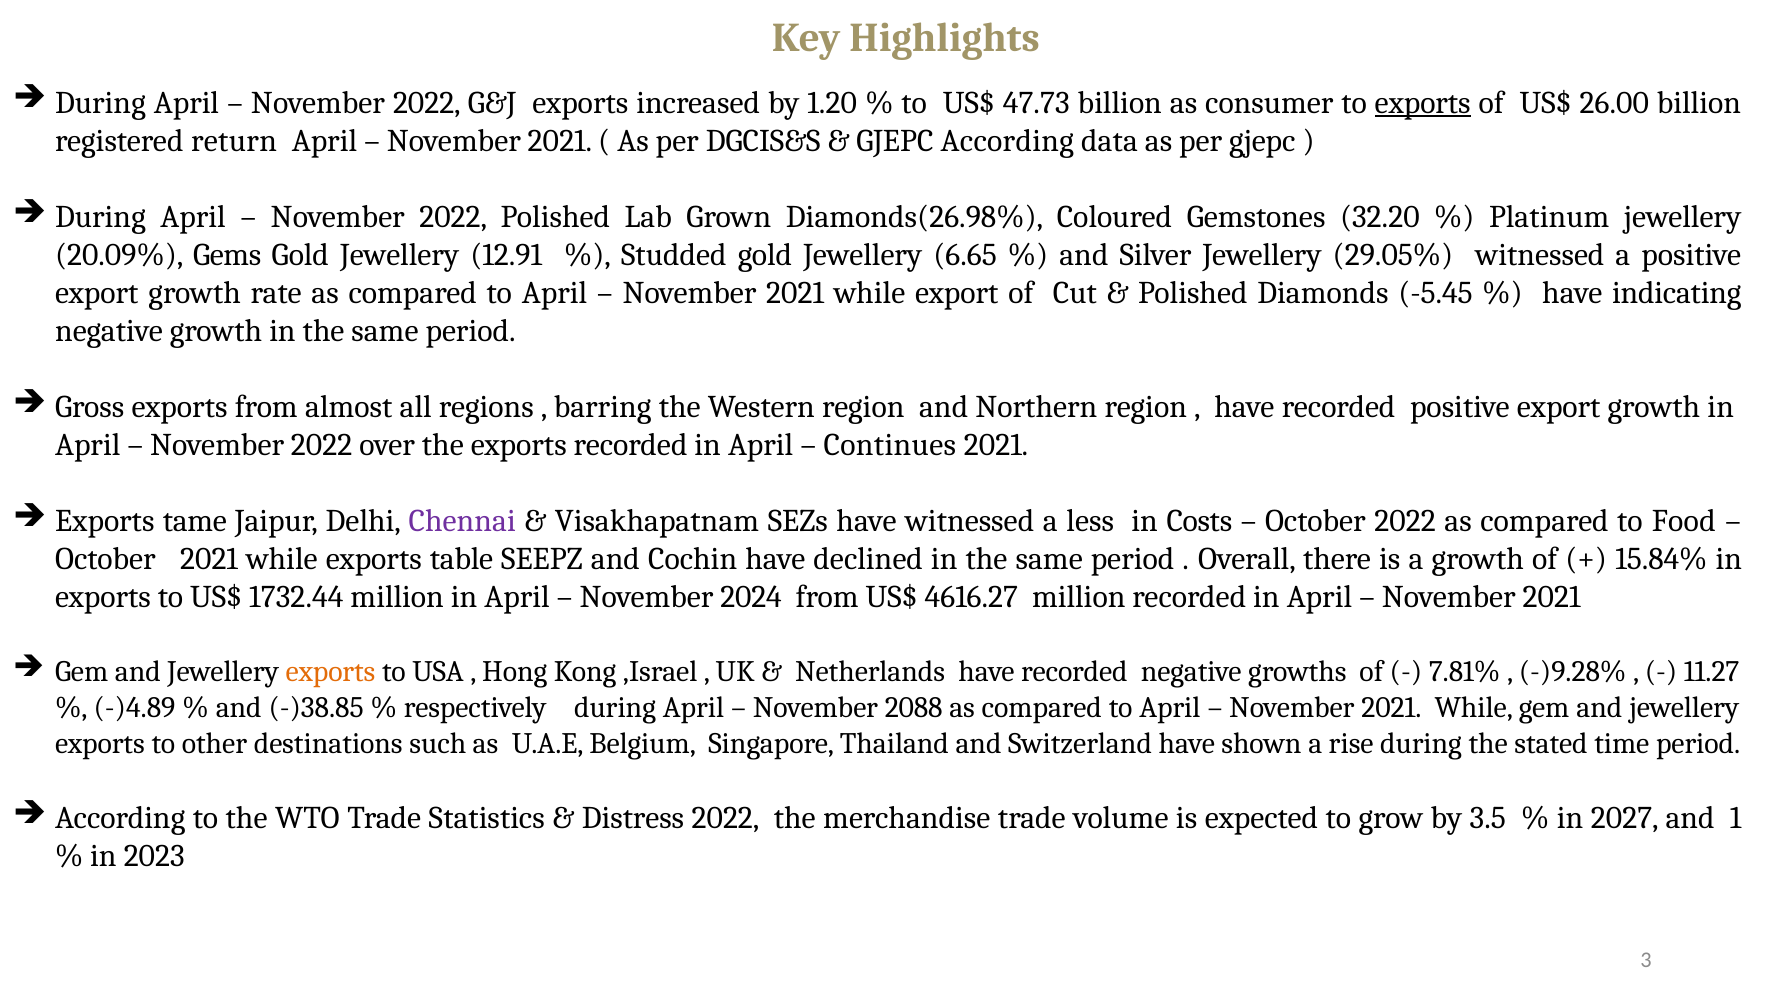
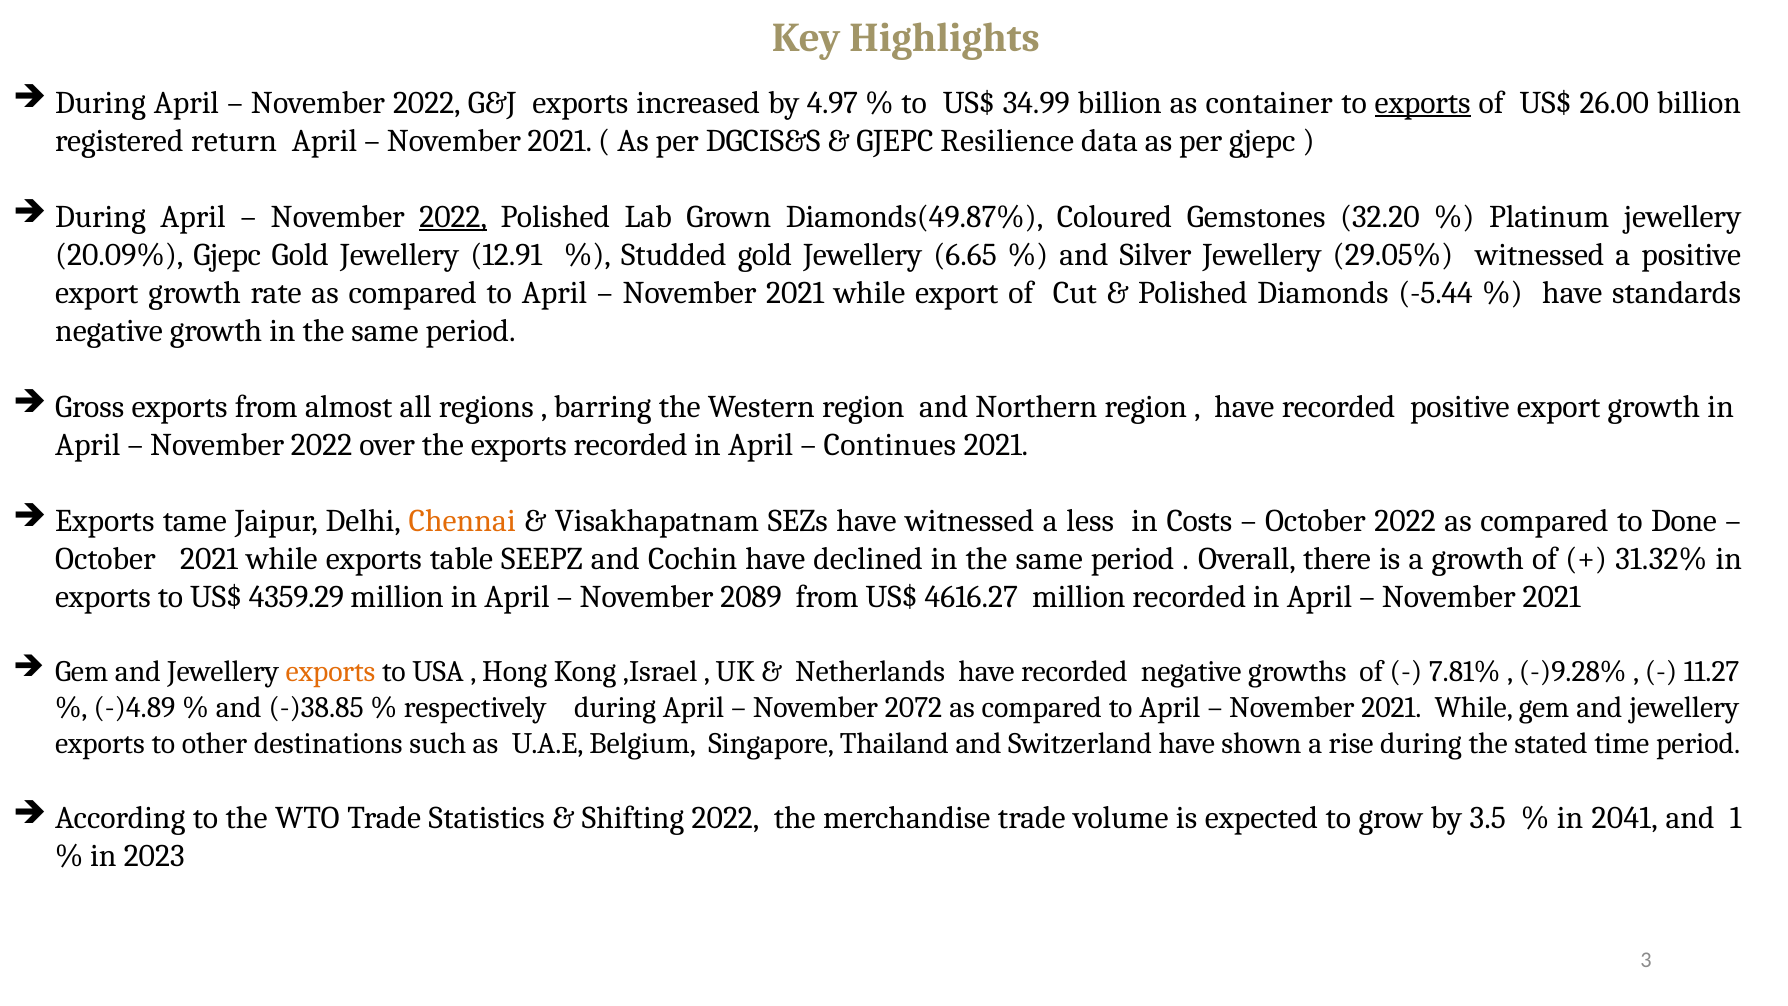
1.20: 1.20 -> 4.97 (832, 103)
47.73: 47.73 -> 34.99 (1036, 103)
consumer: consumer -> container (1269, 103)
GJEPC According: According -> Resilience (1007, 141)
2022 underline: none -> present (453, 217)
Diamonds(26.98%: Diamonds(26.98% -> Diamonds(49.87% (915, 217)
20.09% Gems: Gems -> Gjepc (227, 255)
-5.45: -5.45 -> -5.44 (1436, 293)
indicating: indicating -> standards (1677, 293)
Chennai colour: purple -> orange (462, 521)
Food: Food -> Done (1684, 521)
15.84%: 15.84% -> 31.32% (1661, 559)
1732.44: 1732.44 -> 4359.29 (297, 597)
2024: 2024 -> 2089 (751, 597)
2088: 2088 -> 2072 (914, 707)
Distress: Distress -> Shifting (633, 818)
2027: 2027 -> 2041 (1625, 818)
